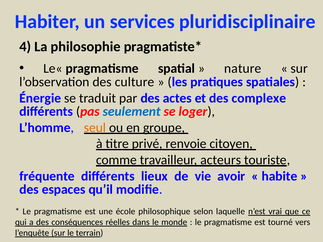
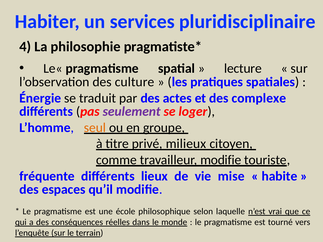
nature: nature -> lecture (243, 69)
seulement colour: blue -> purple (132, 112)
renvoie: renvoie -> milieux (186, 144)
travailleur acteurs: acteurs -> modifie (221, 160)
avoir: avoir -> mise (231, 176)
